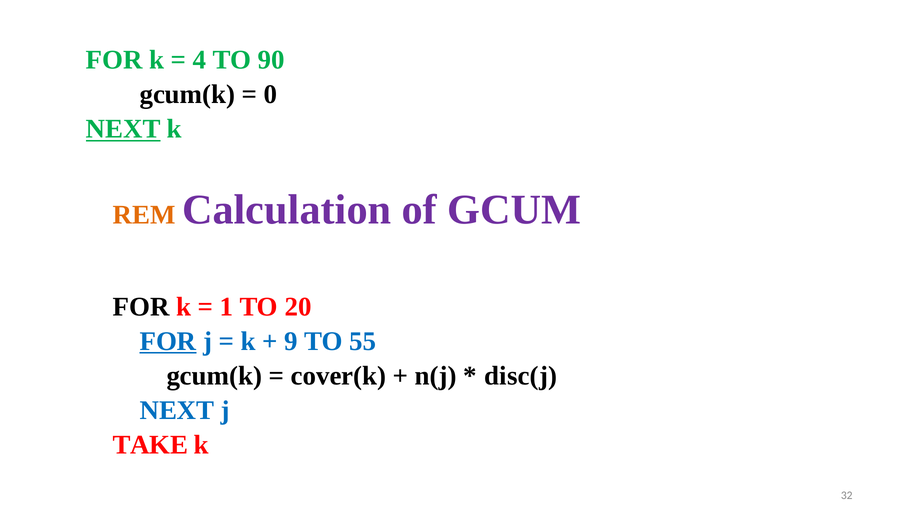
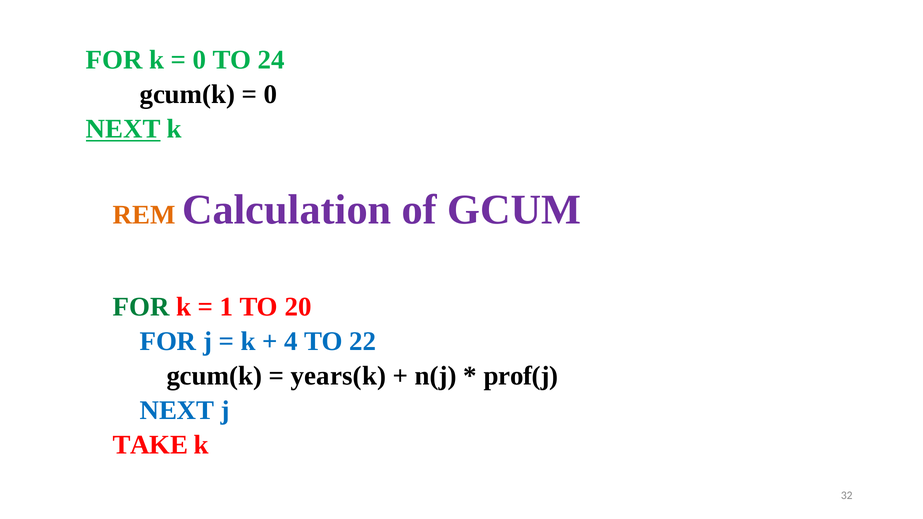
4: 4 -> 0 (200, 60)
90: 90 -> 24 (271, 60)
FOR colour: black -> green (141, 307)
FOR underline: present -> none (168, 341)
9: 9 -> 4 (291, 341)
55: 55 -> 22 (363, 341)
cover(k: cover(k -> years(k (338, 376)
disc(j: disc(j -> prof(j (521, 376)
